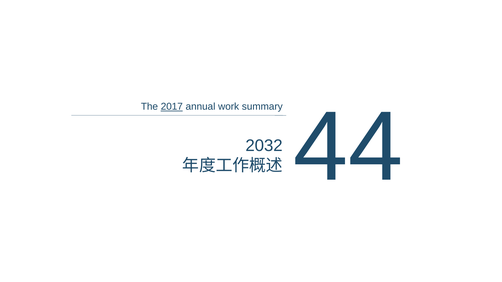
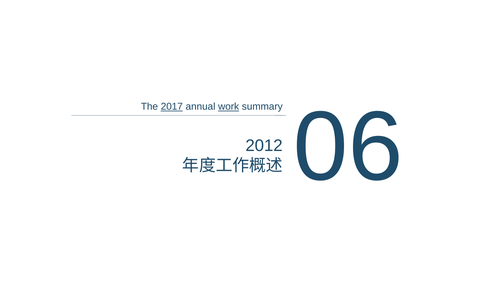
work underline: none -> present (229, 107)
44: 44 -> 06 (348, 147)
2032: 2032 -> 2012 (264, 146)
